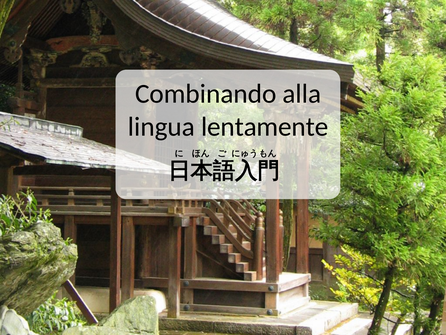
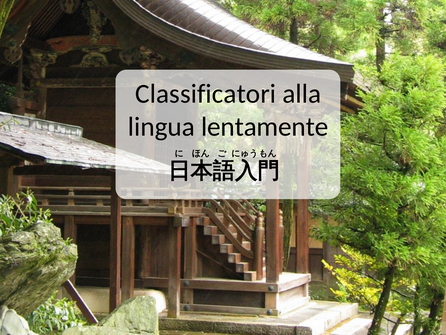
Combinando: Combinando -> Classificatori (206, 94)
